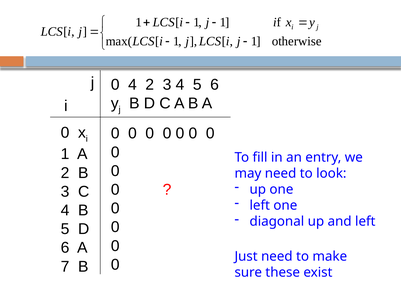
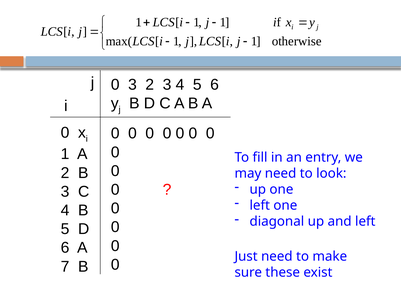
0 4: 4 -> 3 (132, 85)
